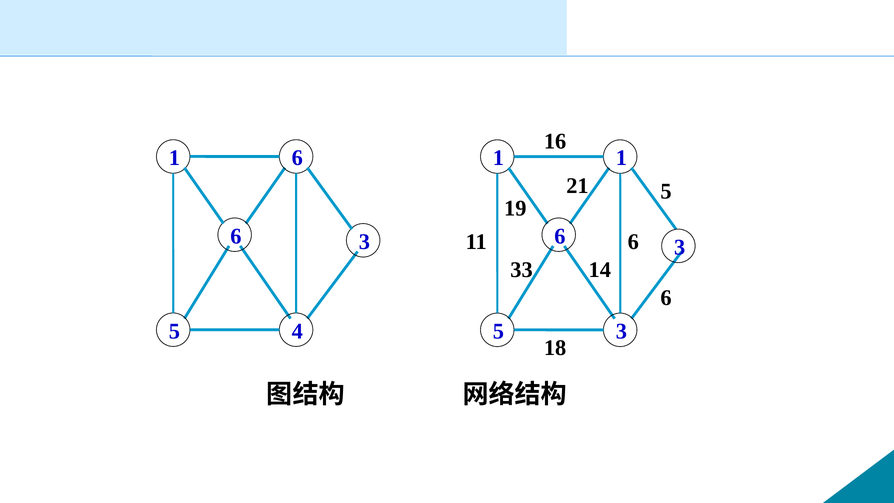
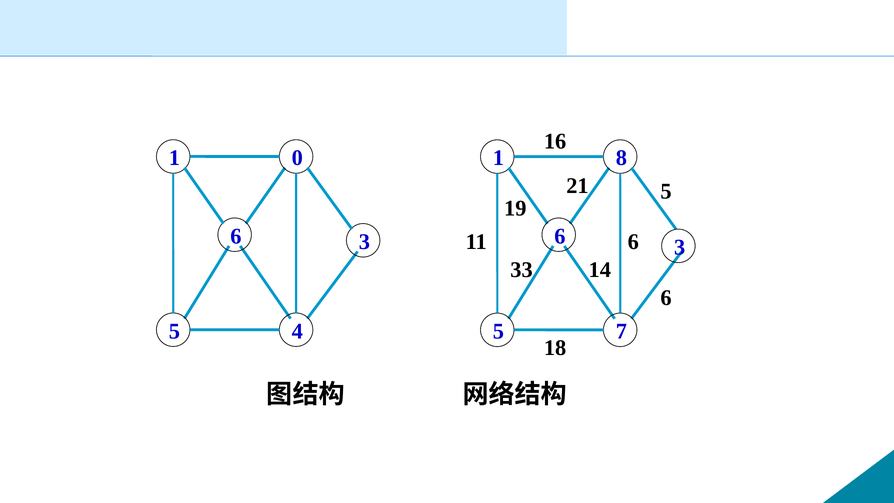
1 6: 6 -> 0 (297, 158)
1 1: 1 -> 8 (621, 158)
5 3: 3 -> 7 (621, 331)
